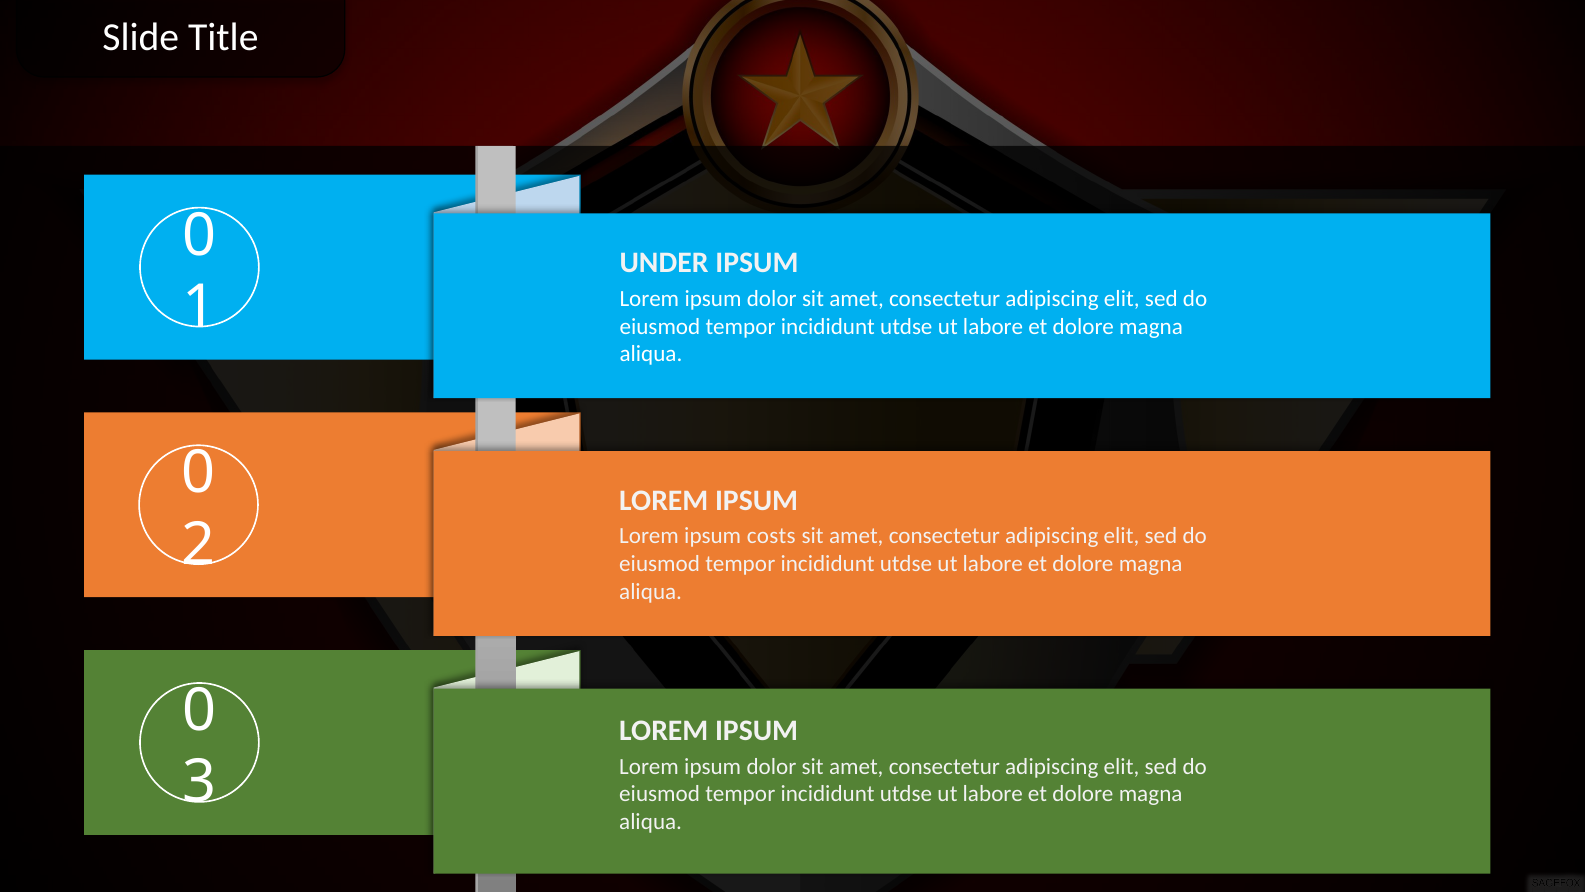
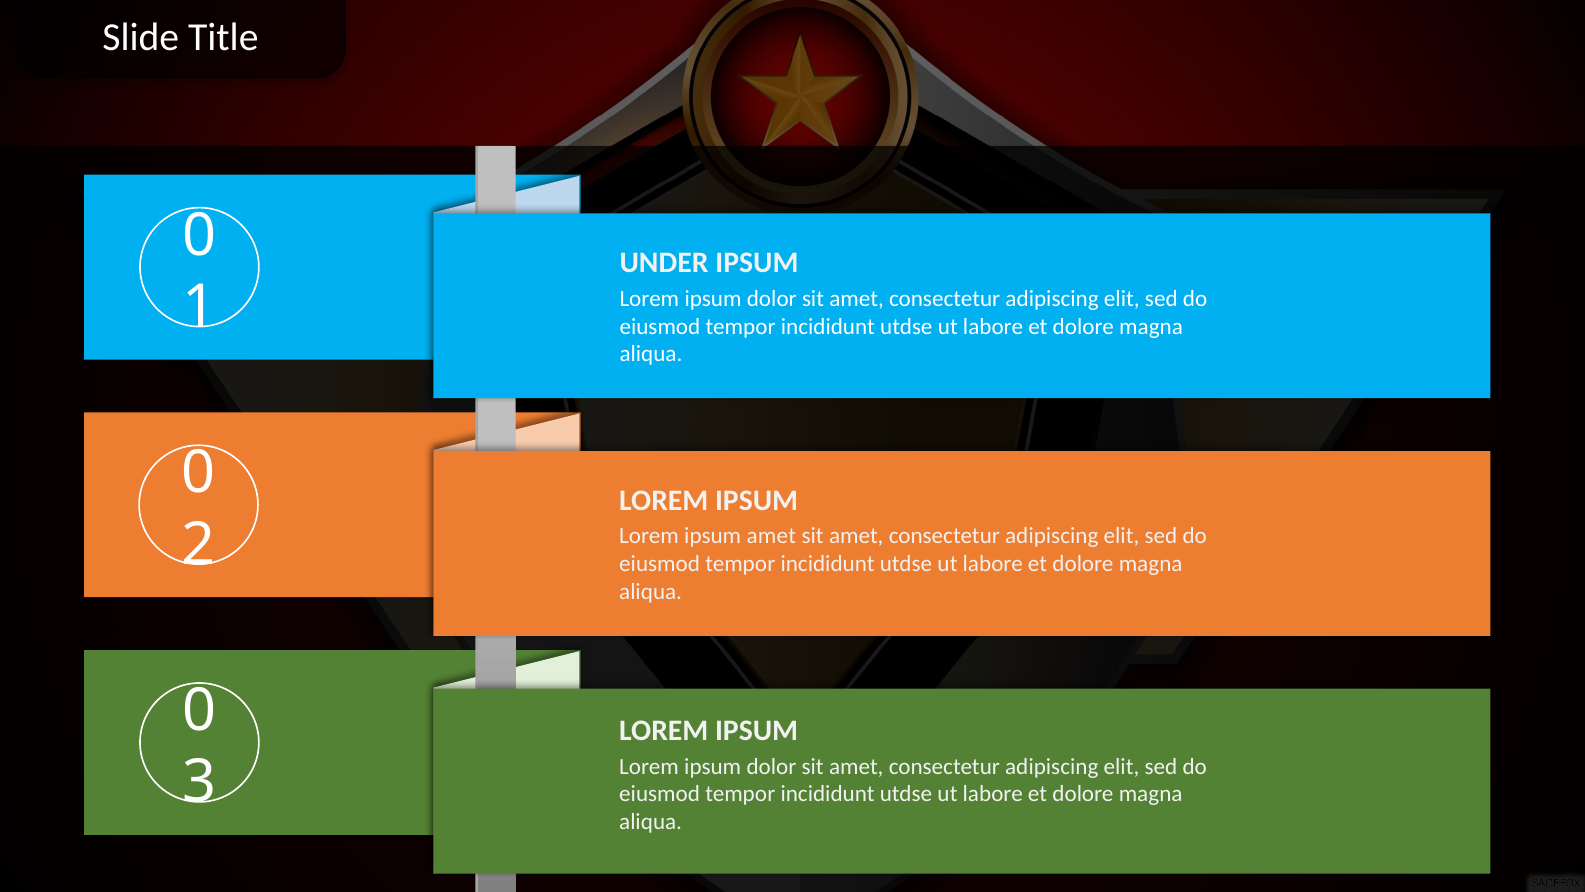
ipsum costs: costs -> amet (771, 536)
